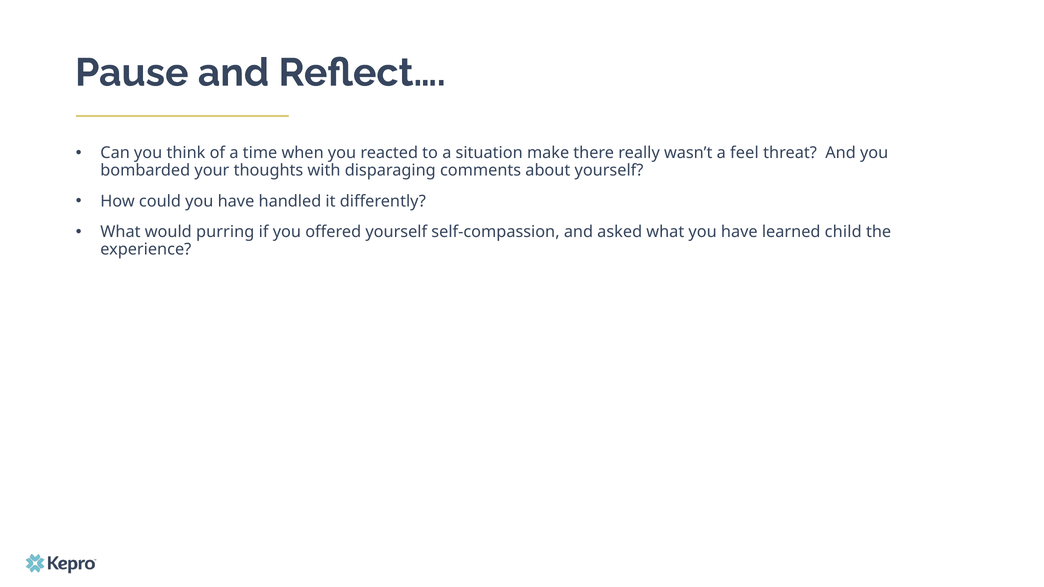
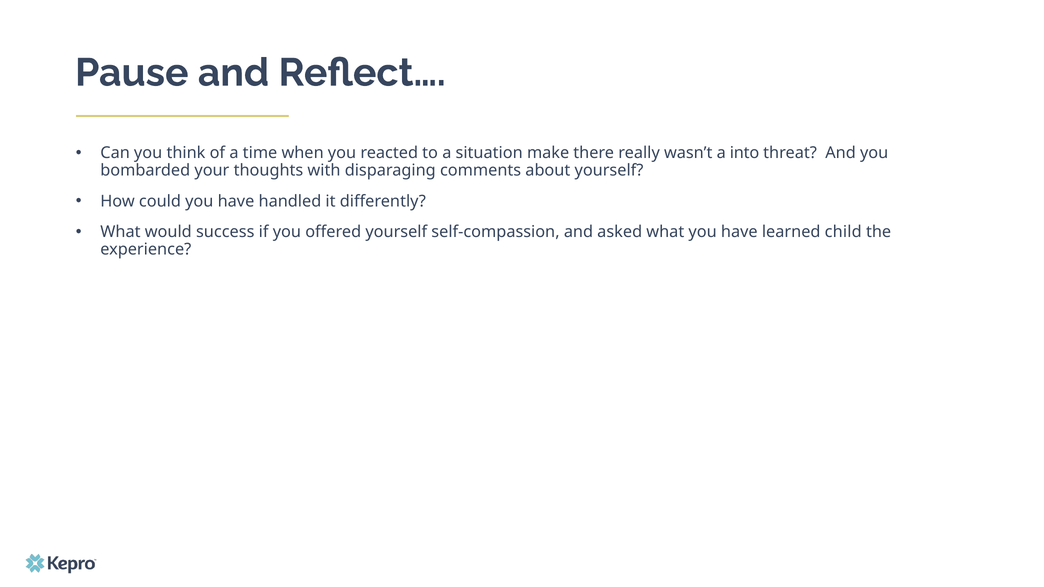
feel: feel -> into (745, 153)
purring: purring -> success (225, 232)
